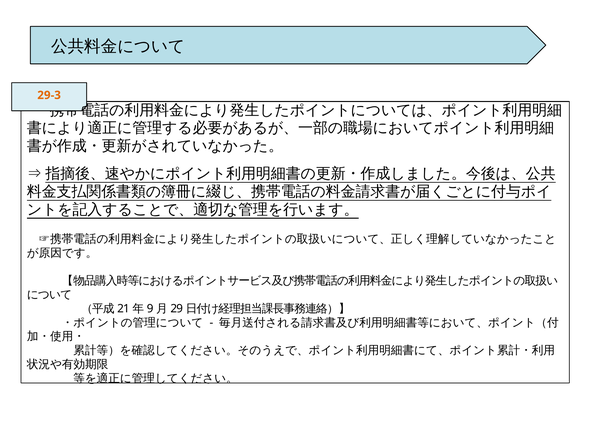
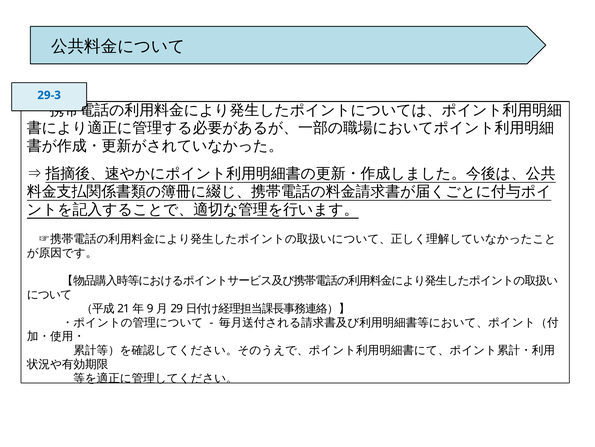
29‐3 colour: orange -> blue (49, 95)
